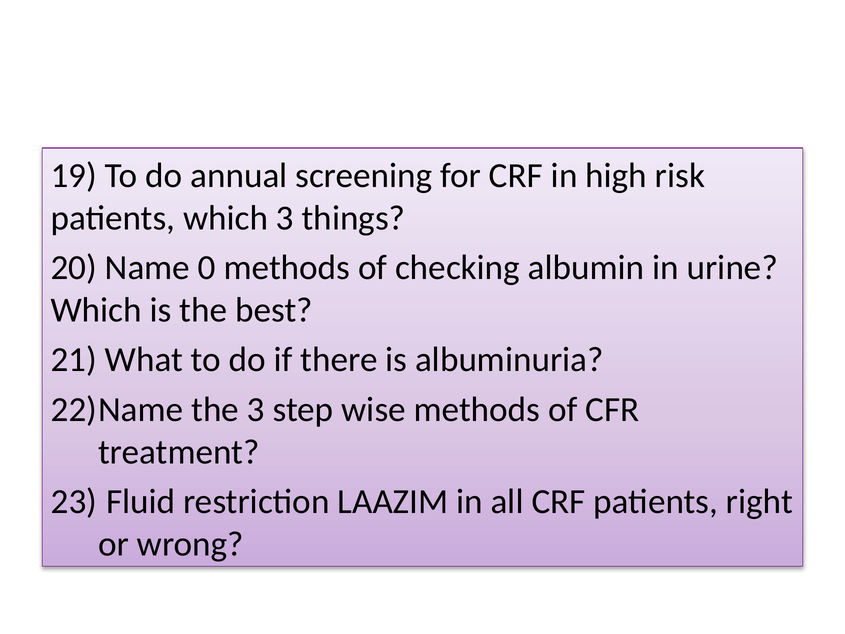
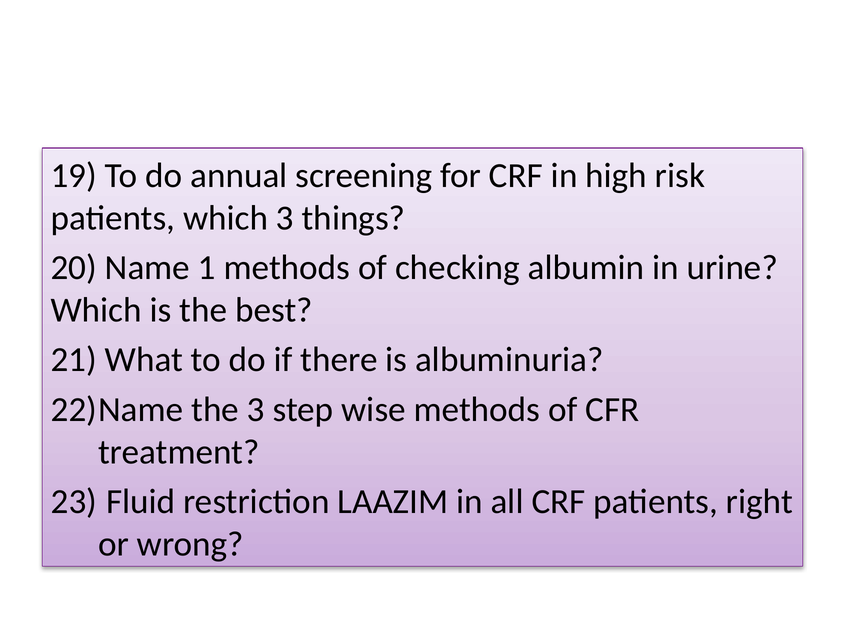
0: 0 -> 1 (207, 268)
